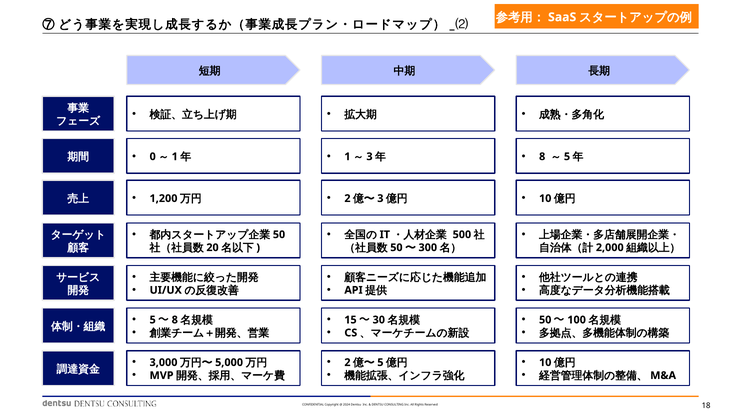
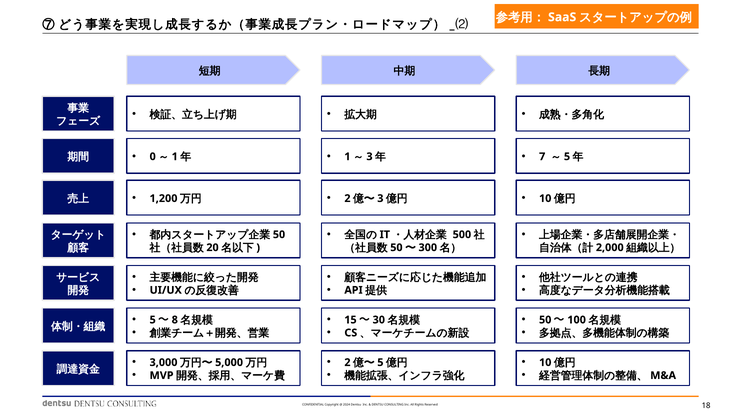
8: 8 -> 7 (542, 157)
